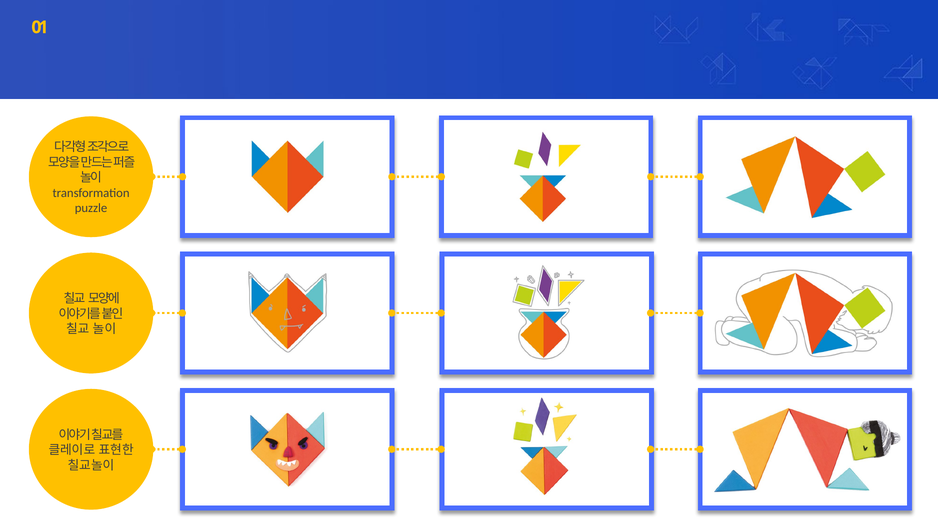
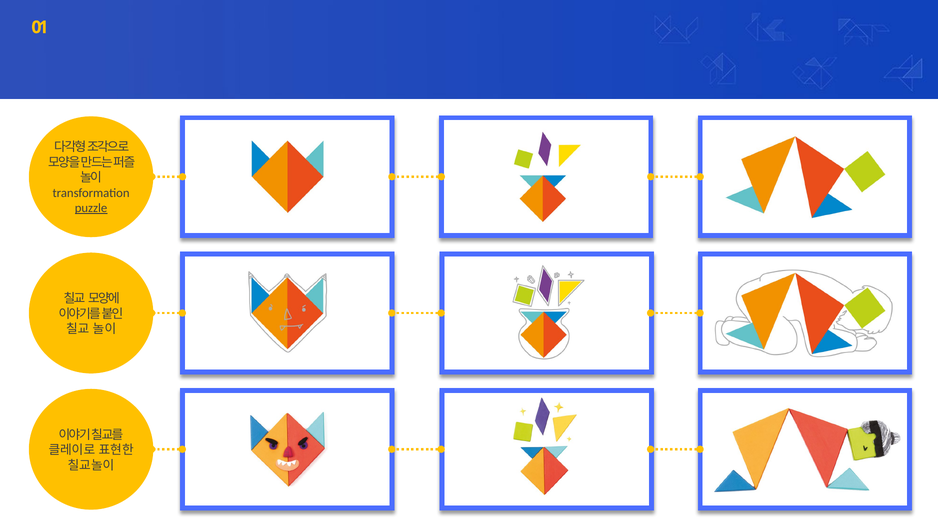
puzzle underline: none -> present (91, 208)
